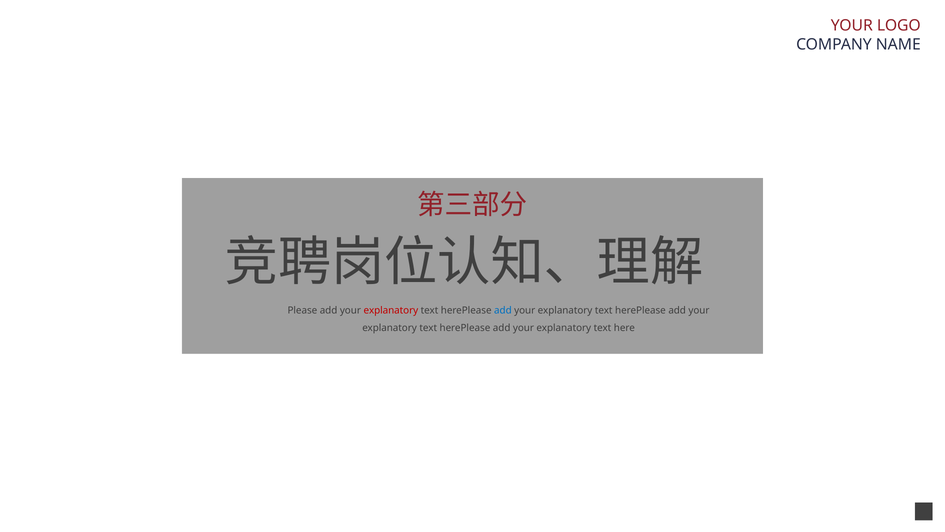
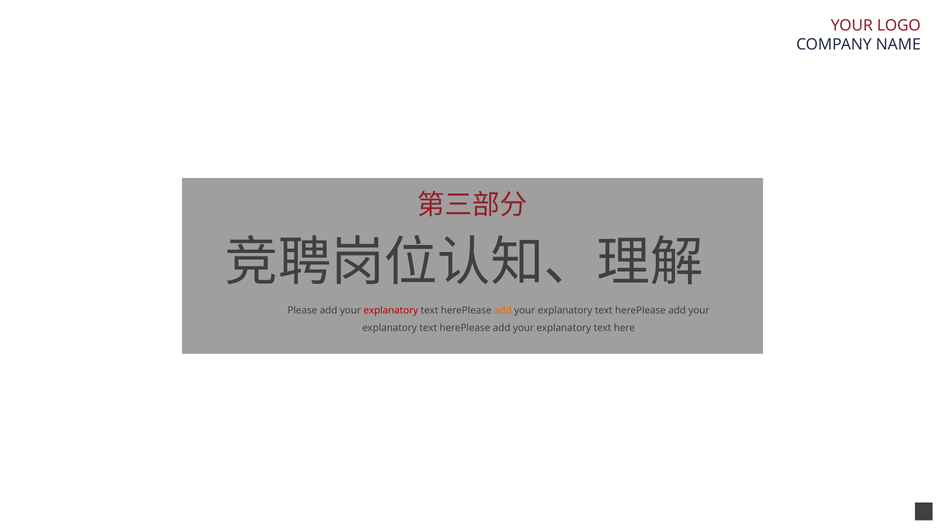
add colour: blue -> orange (503, 310)
